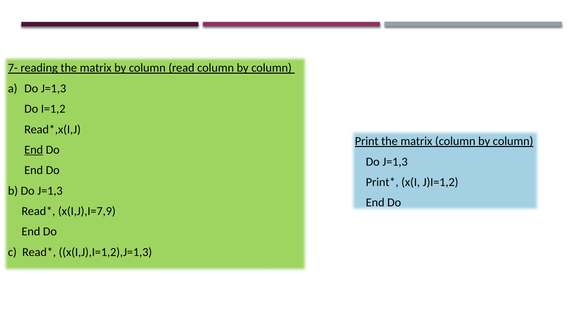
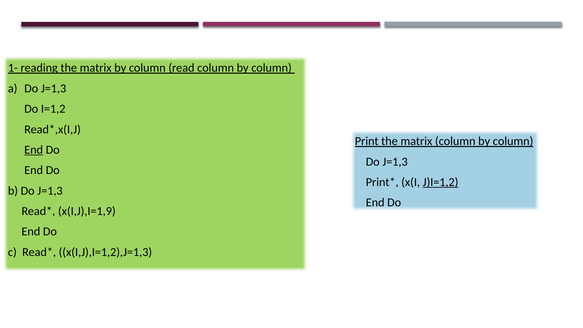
7-: 7- -> 1- (13, 68)
J)I=1,2 underline: none -> present (441, 182)
x(I,J),I=7,9: x(I,J),I=7,9 -> x(I,J),I=1,9 (87, 211)
